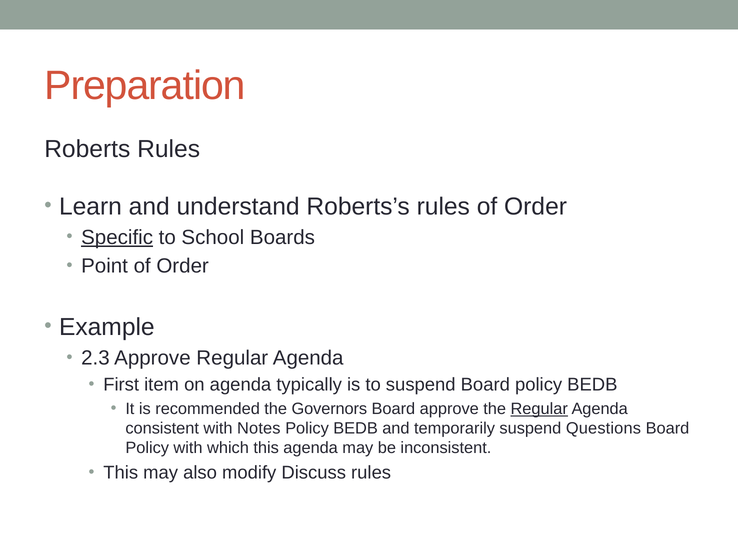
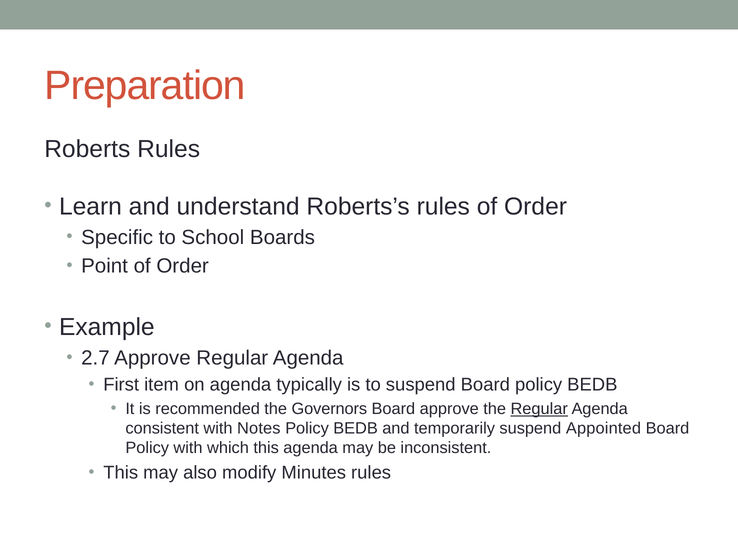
Specific underline: present -> none (117, 238)
2.3: 2.3 -> 2.7 (95, 358)
Questions: Questions -> Appointed (603, 429)
Discuss: Discuss -> Minutes (314, 473)
